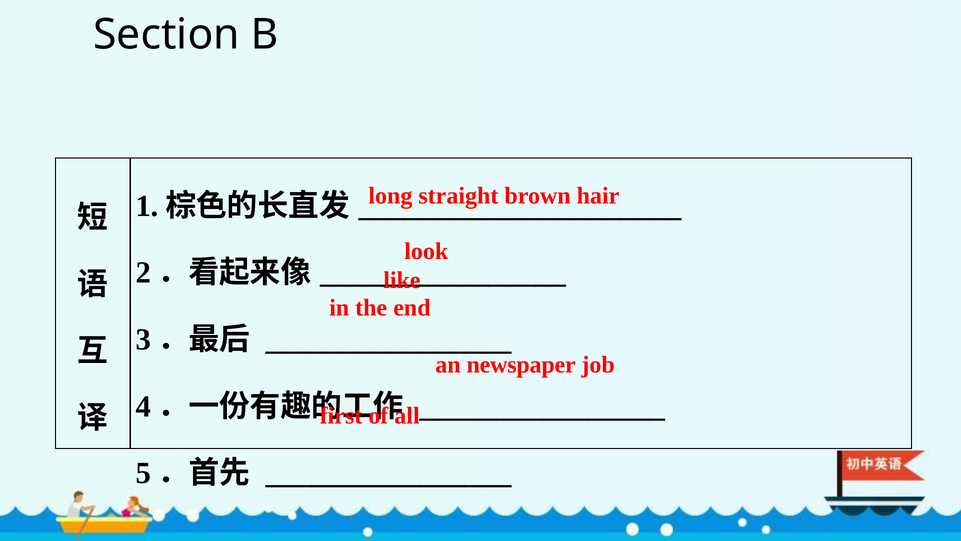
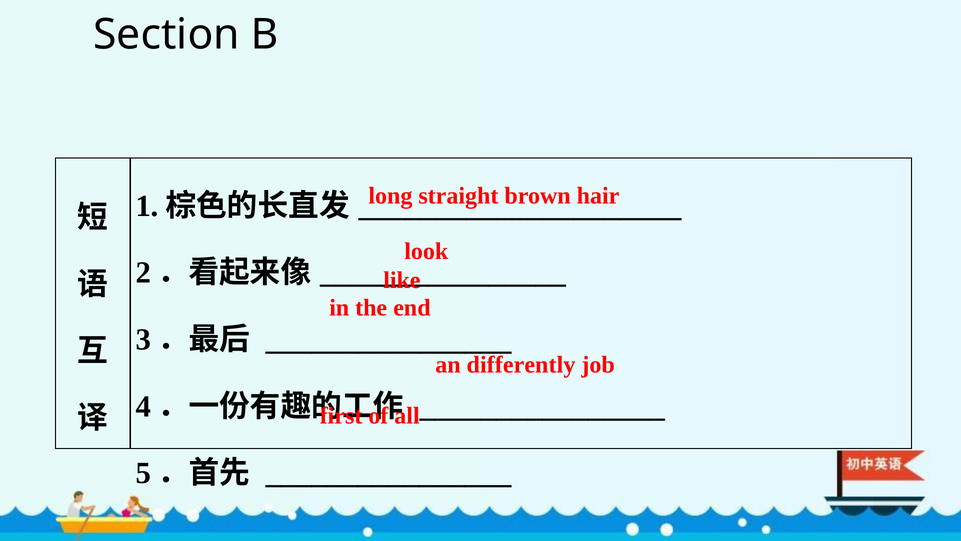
newspaper: newspaper -> differently (521, 364)
